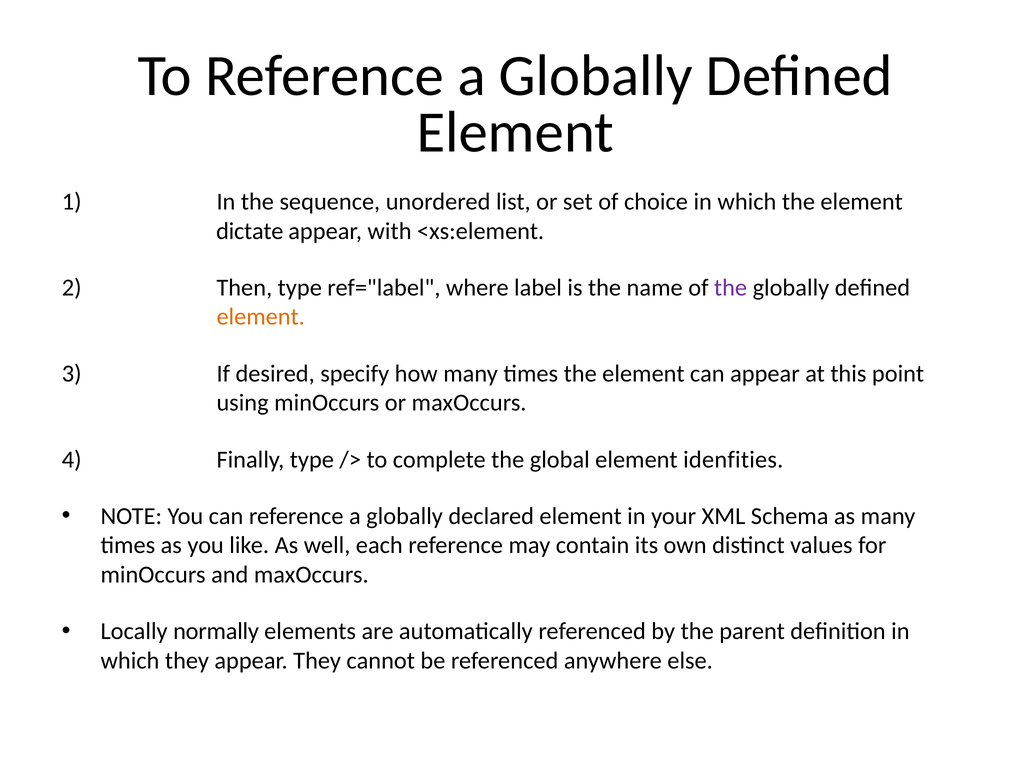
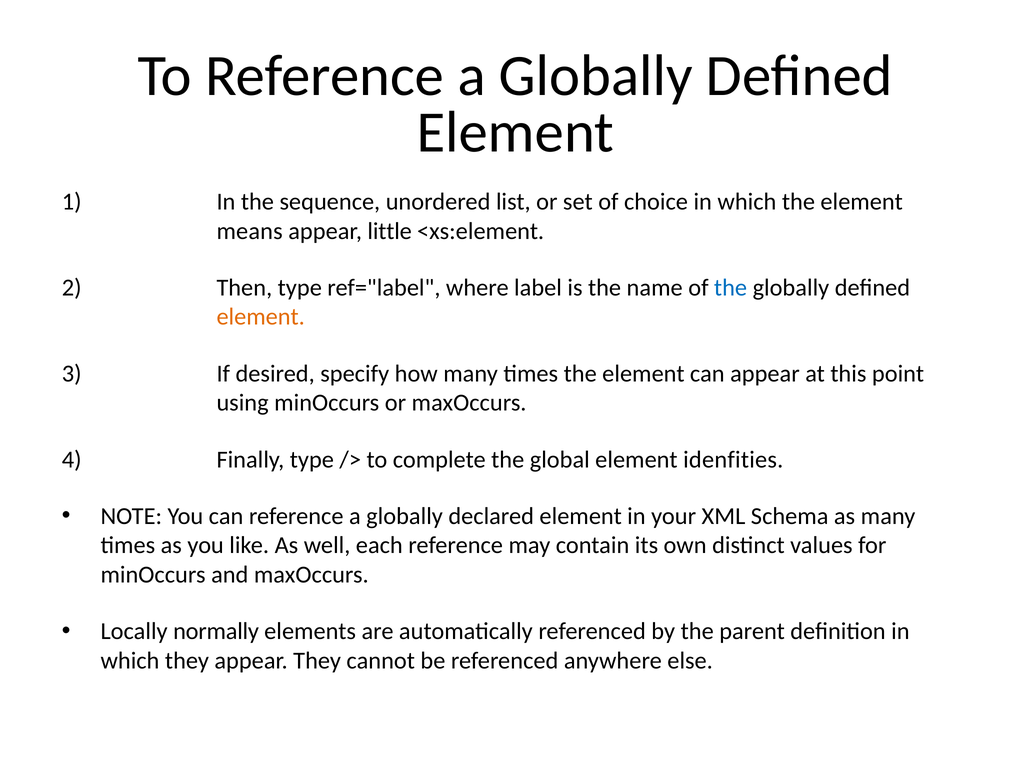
dictate: dictate -> means (250, 231)
with: with -> little (390, 231)
the colour: purple -> blue (731, 288)
